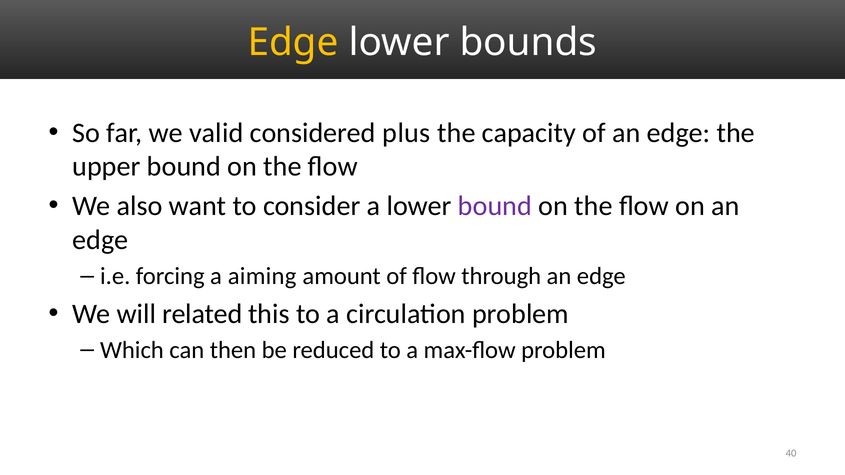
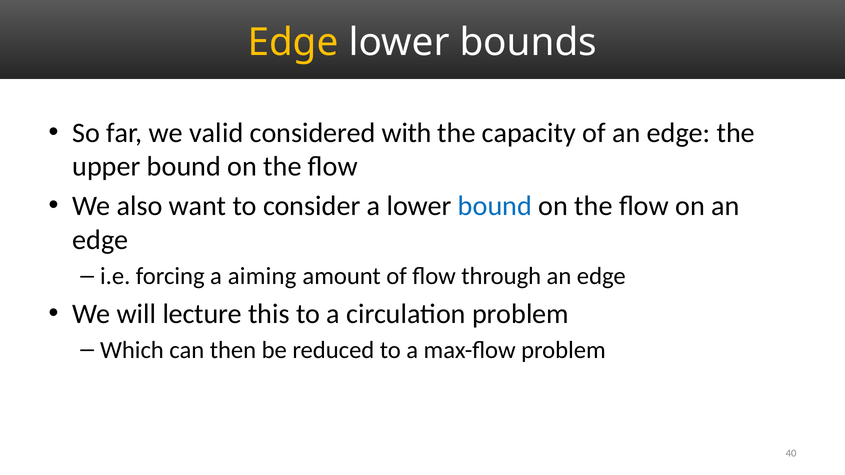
plus: plus -> with (407, 133)
bound colour: purple -> blue (495, 206)
related: related -> lecture (202, 314)
